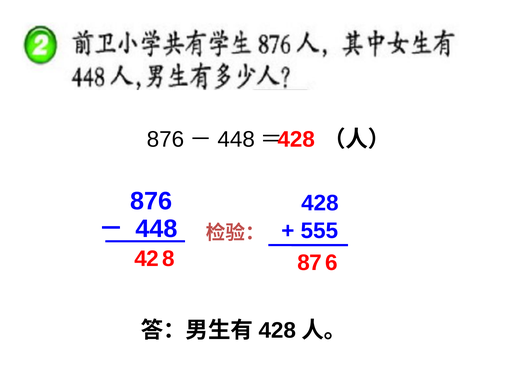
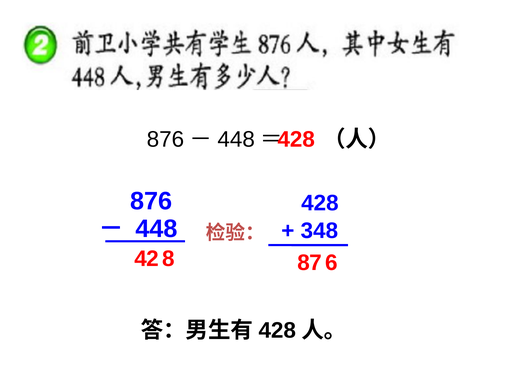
555: 555 -> 348 (319, 231)
